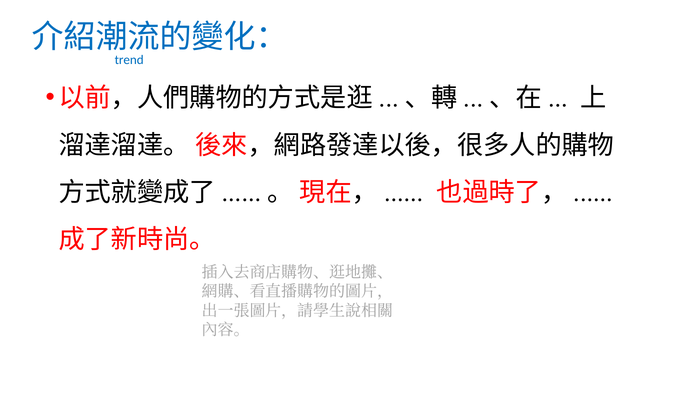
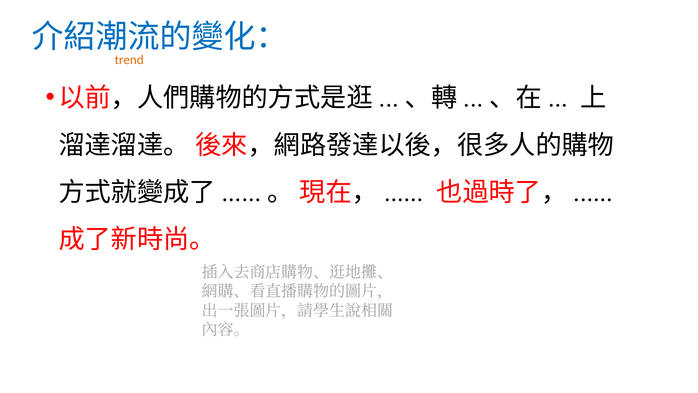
trend colour: blue -> orange (129, 60)
